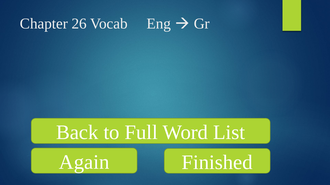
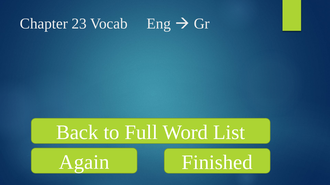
26: 26 -> 23 (79, 24)
